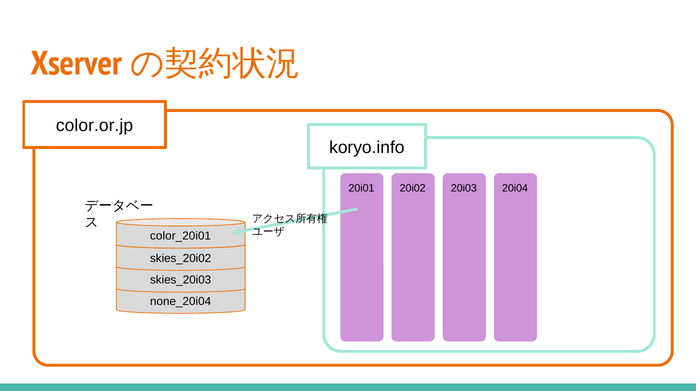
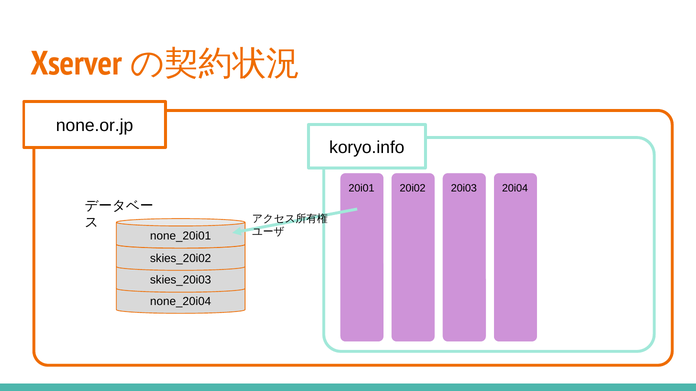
color.or.jp: color.or.jp -> none.or.jp (95, 126)
color_20i01: color_20i01 -> none_20i01 (181, 236)
